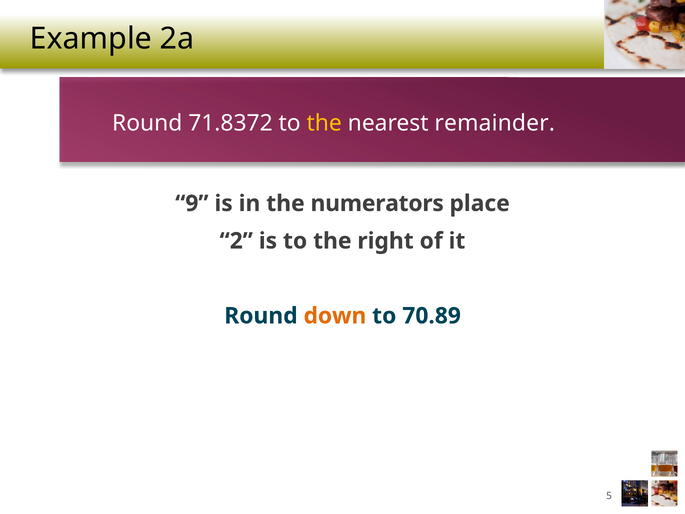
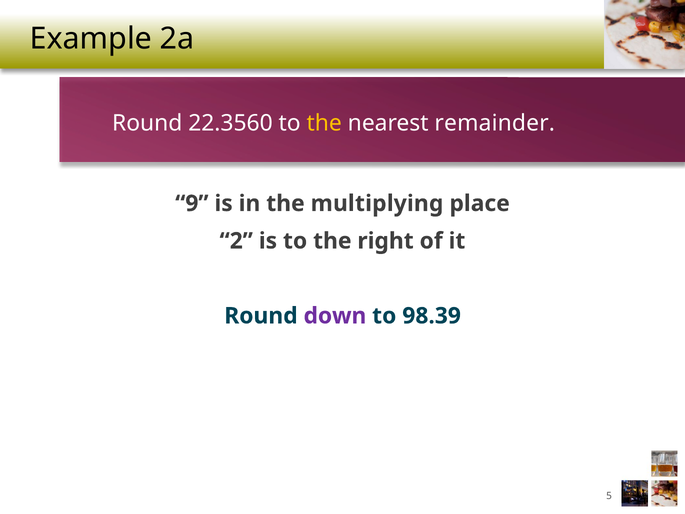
71.8372: 71.8372 -> 22.3560 (230, 123)
numerators: numerators -> multiplying (377, 203)
down colour: orange -> purple (335, 316)
70.89: 70.89 -> 98.39 (432, 316)
